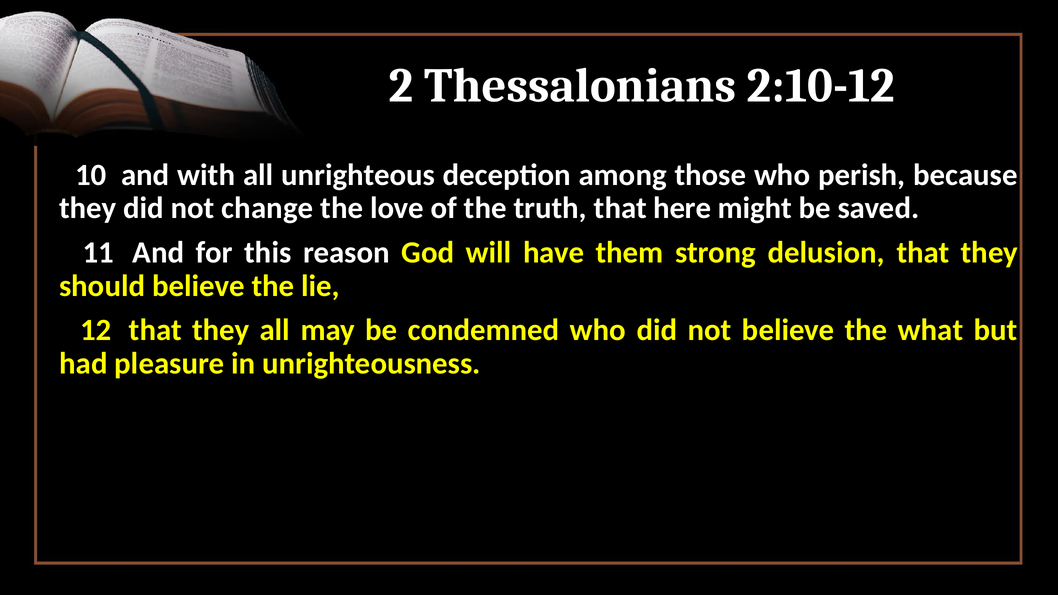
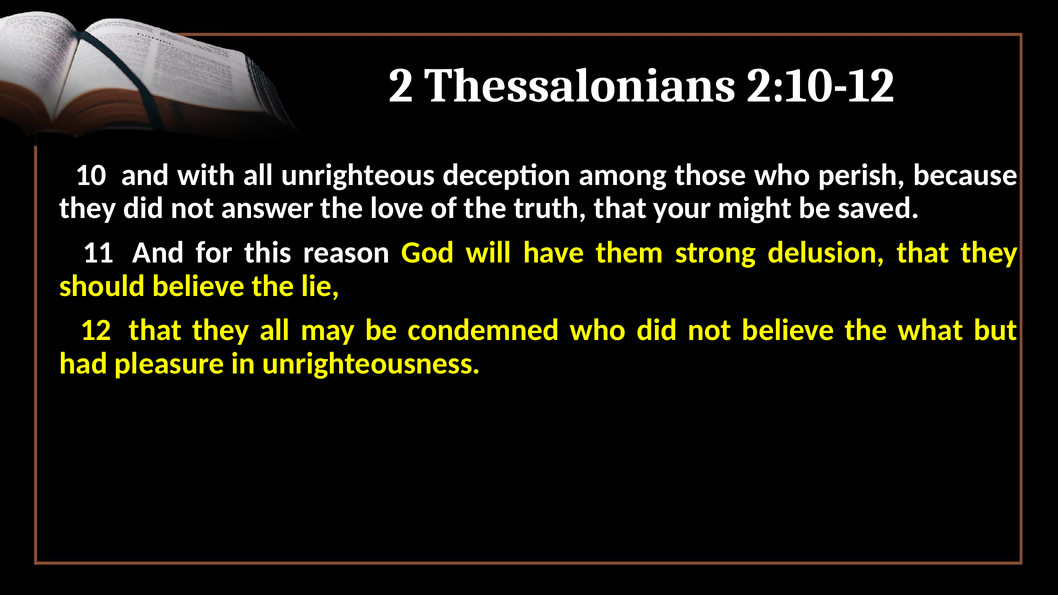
change: change -> answer (268, 208)
here: here -> your (682, 208)
